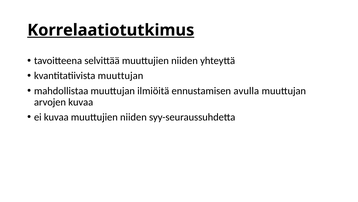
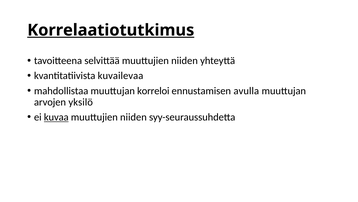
kvantitatiivista muuttujan: muuttujan -> kuvailevaa (121, 76)
ilmiöitä: ilmiöitä -> korreloi (153, 91)
arvojen kuvaa: kuvaa -> yksilö (81, 102)
kuvaa underline: none -> present (56, 117)
